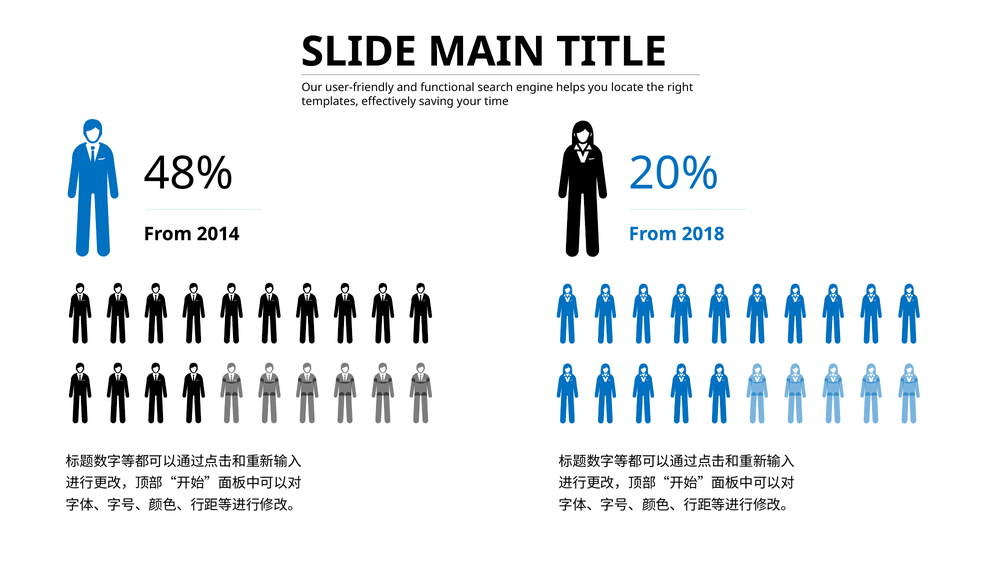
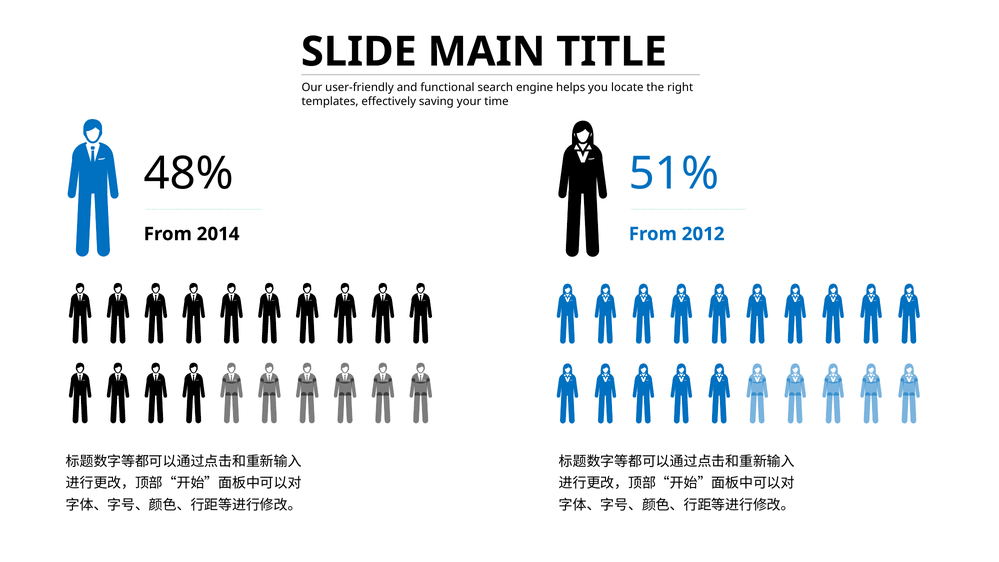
20%: 20% -> 51% (674, 174)
2018: 2018 -> 2012 (703, 234)
